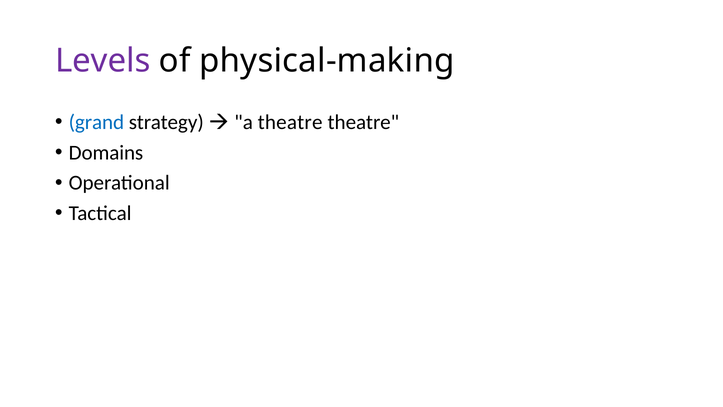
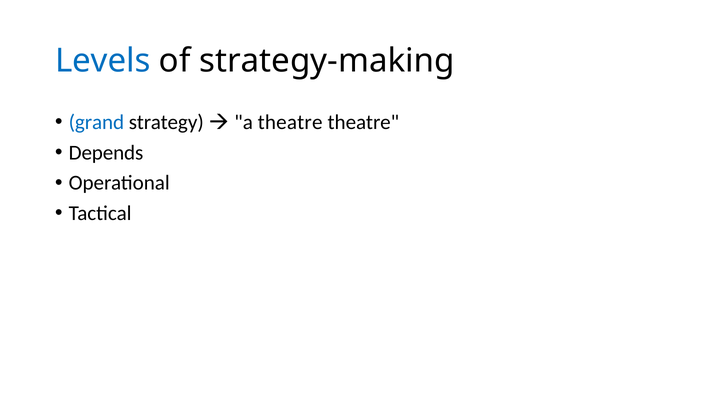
Levels colour: purple -> blue (103, 61)
physical-making: physical-making -> strategy-making (327, 61)
Domains: Domains -> Depends (106, 153)
